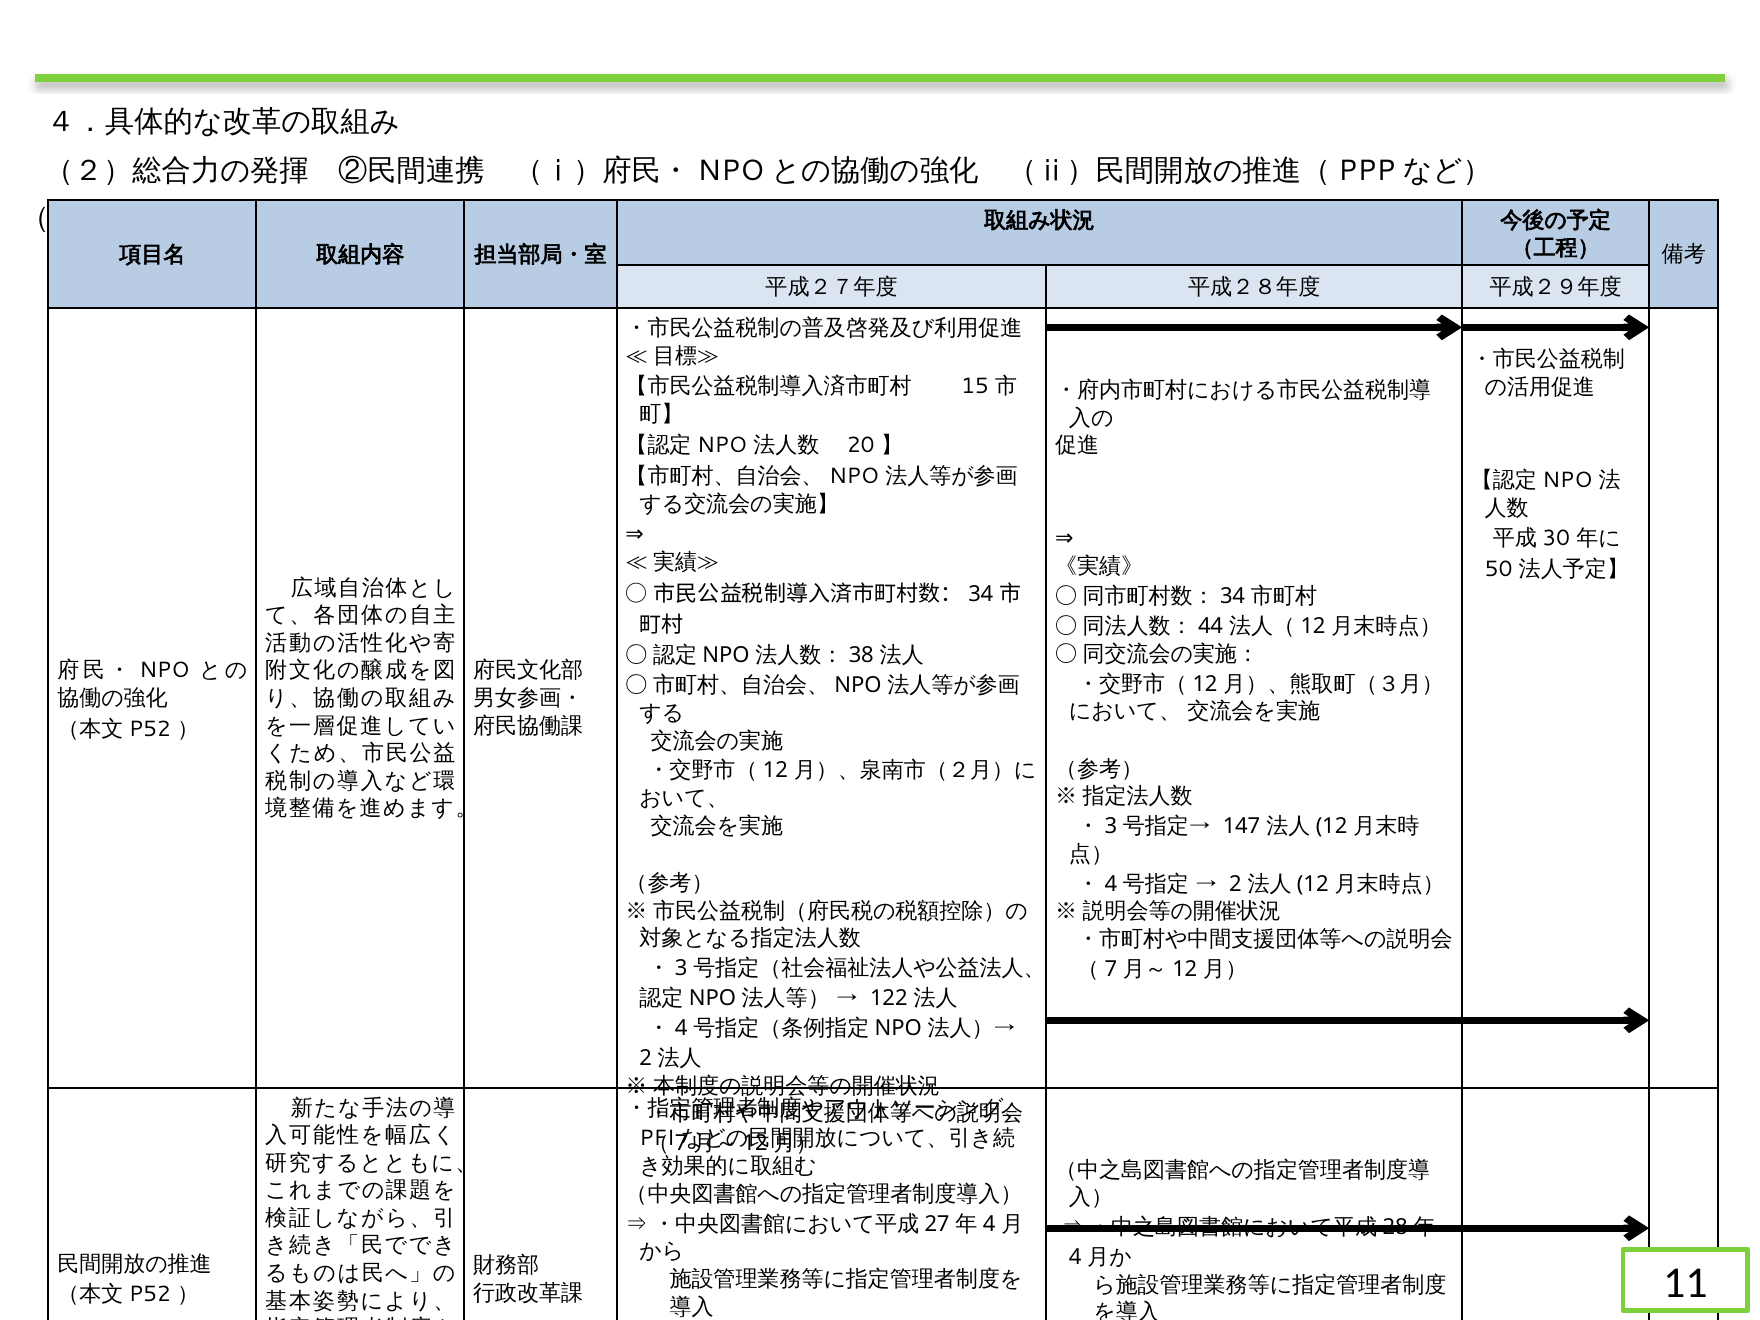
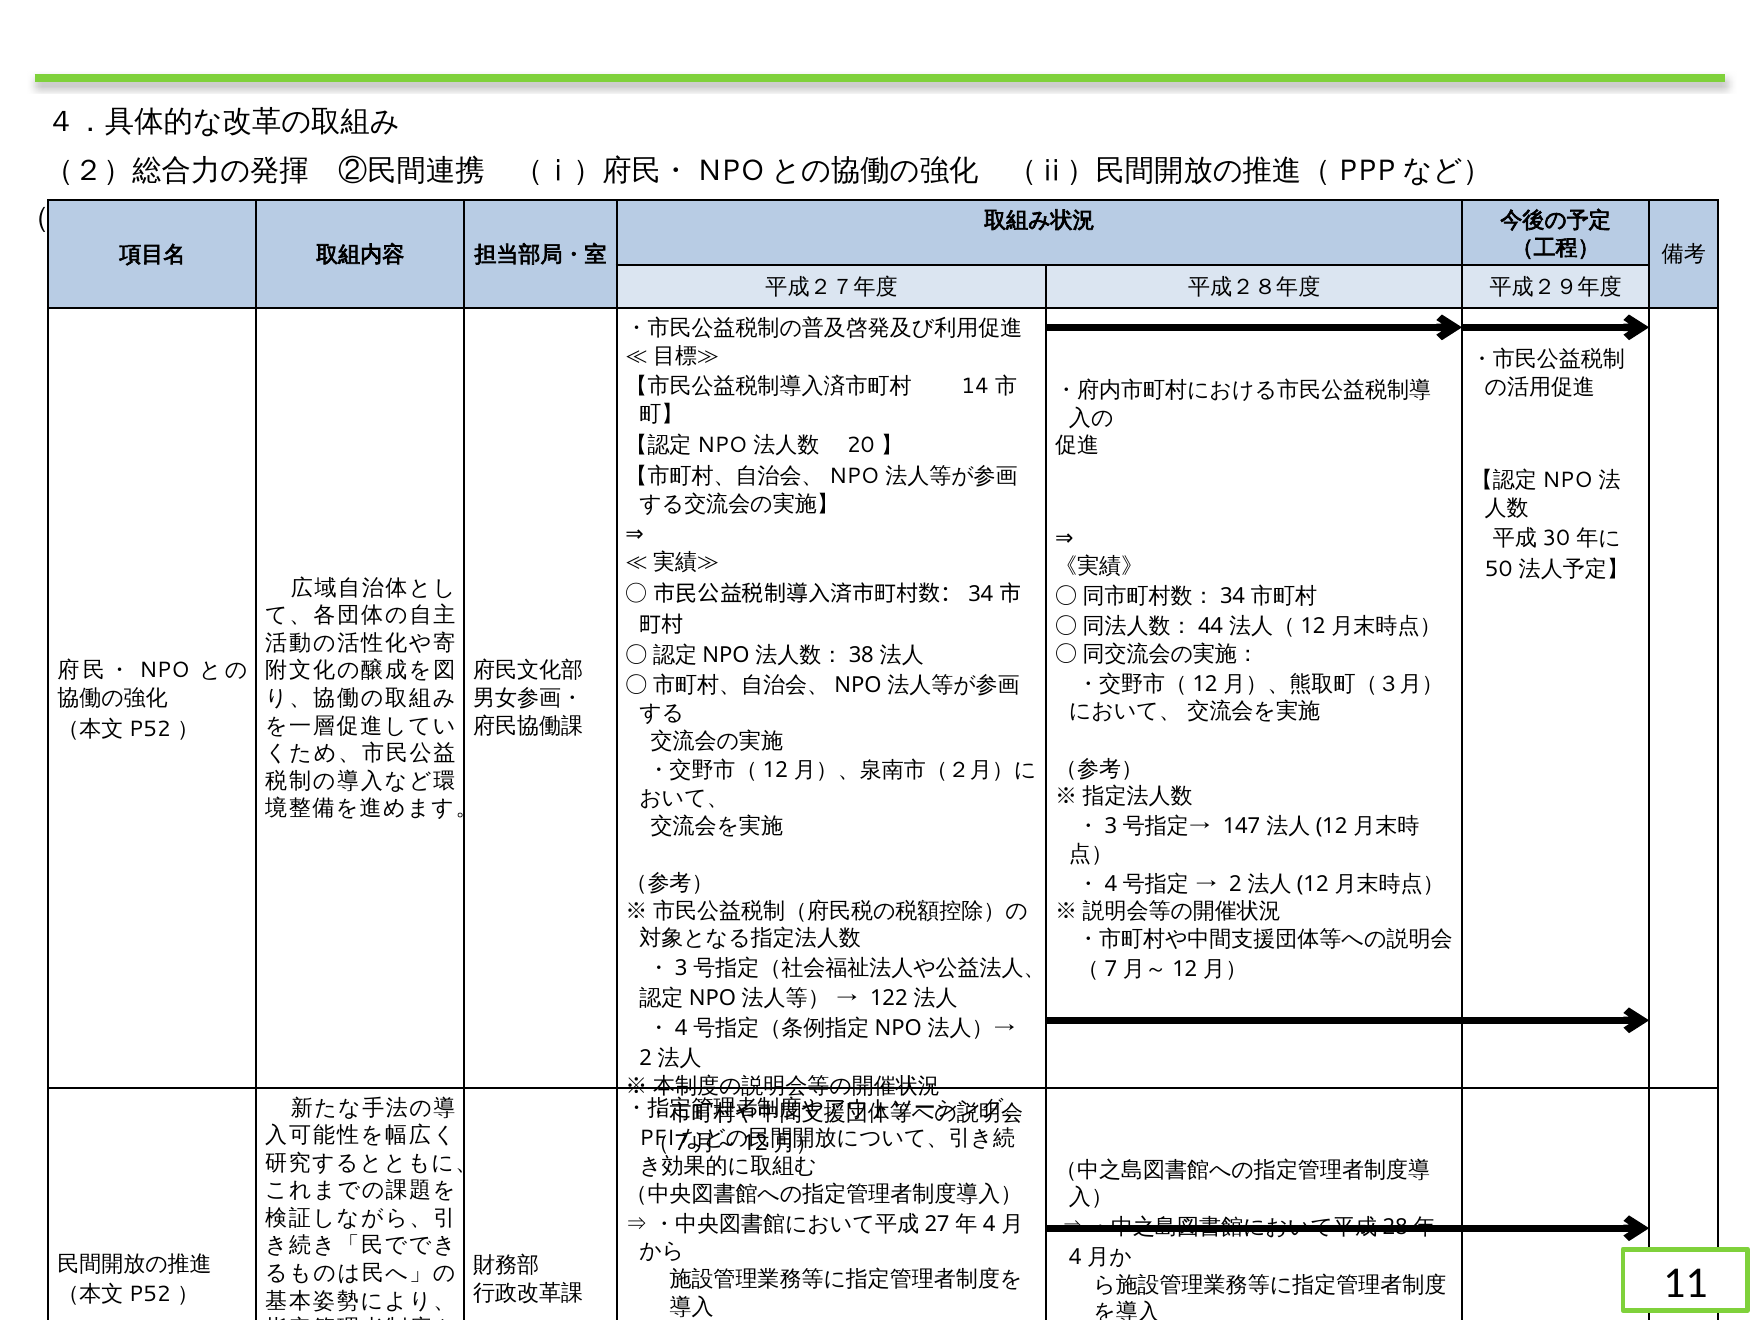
15: 15 -> 14 (975, 386)
